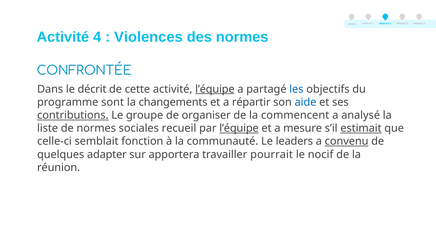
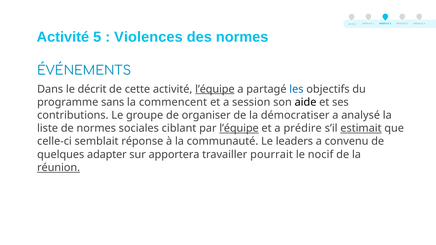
Activité 4: 4 -> 5 (97, 37)
CONFRONTÉE: CONFRONTÉE -> ÉVÉNEMENTS (84, 71)
sont: sont -> sans (113, 102)
changements: changements -> commencent (173, 102)
répartir: répartir -> session (251, 102)
aide colour: blue -> black (306, 102)
contributions underline: present -> none (73, 115)
commencent: commencent -> démocratiser (295, 115)
recueil: recueil -> ciblant (179, 128)
mesure: mesure -> prédire (303, 128)
fonction: fonction -> réponse (142, 142)
convenu underline: present -> none (347, 142)
réunion underline: none -> present (59, 168)
